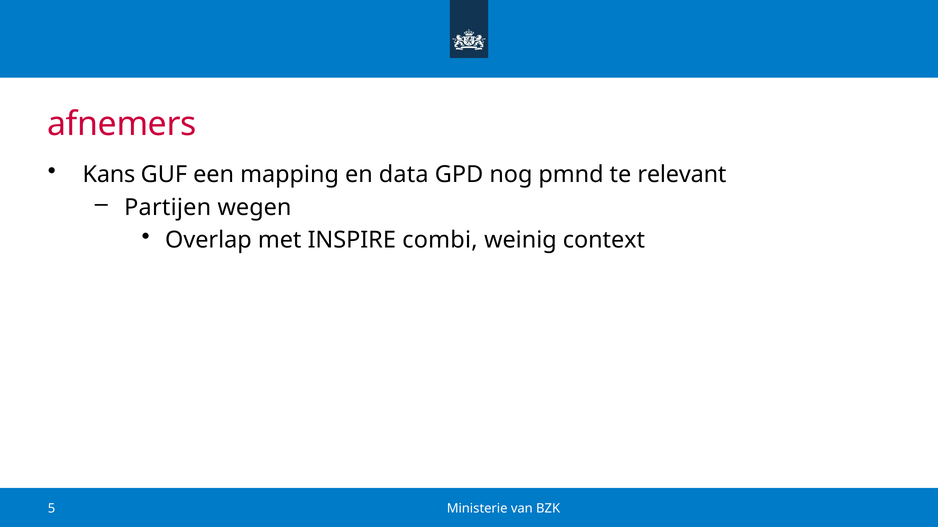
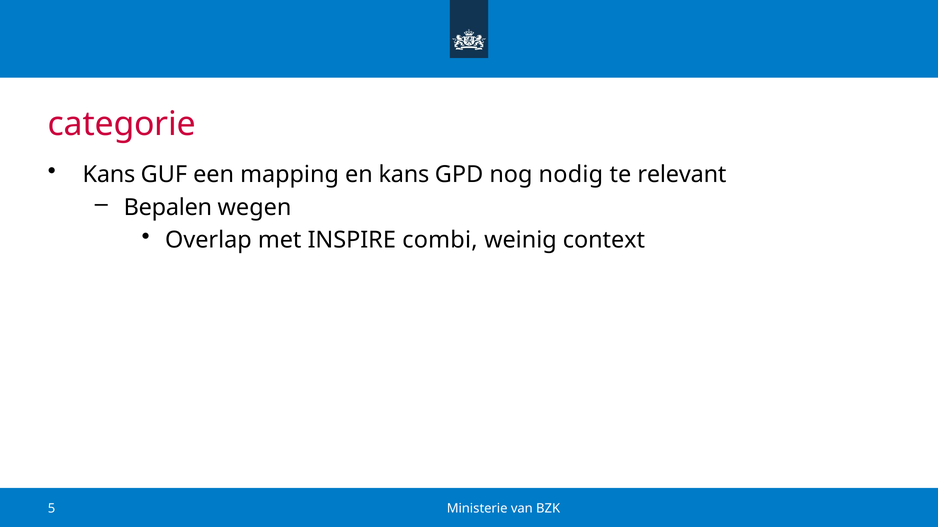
afnemers: afnemers -> categorie (122, 124)
en data: data -> kans (404, 175)
pmnd: pmnd -> nodig (571, 175)
Partijen: Partijen -> Bepalen (168, 208)
